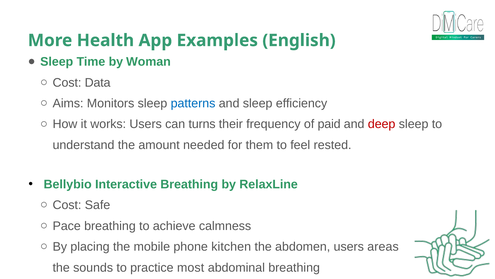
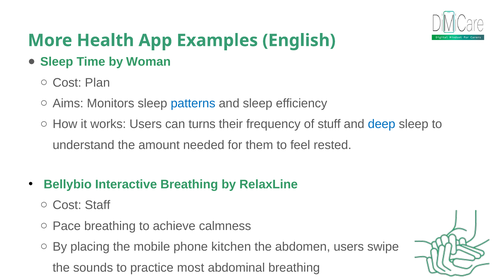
Data: Data -> Plan (97, 82)
paid: paid -> stuff (329, 124)
deep colour: red -> blue (382, 124)
Safe: Safe -> Staff (98, 205)
areas: areas -> swipe (383, 246)
